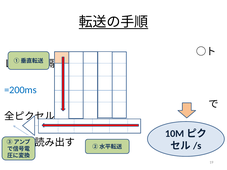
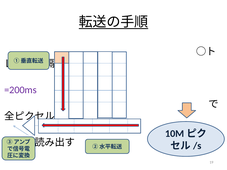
=200ms colour: blue -> purple (20, 90)
